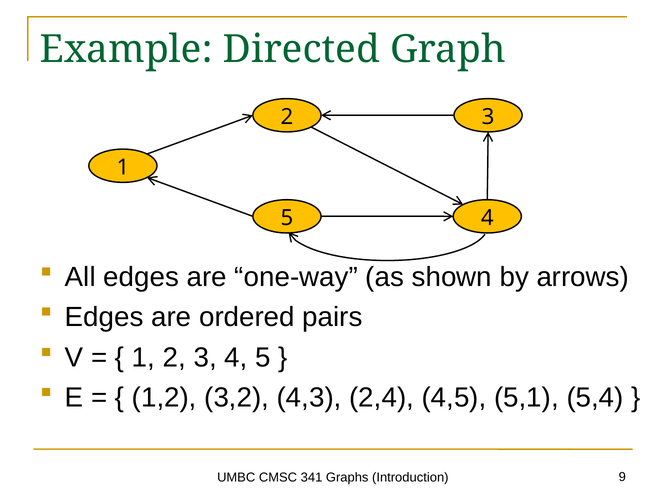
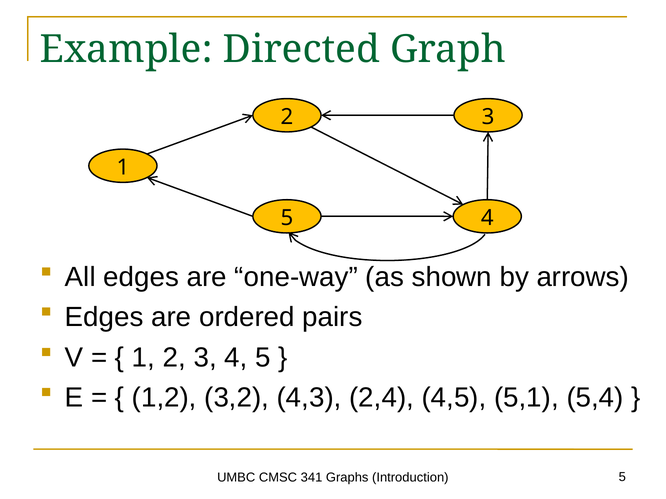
Introduction 9: 9 -> 5 (622, 477)
